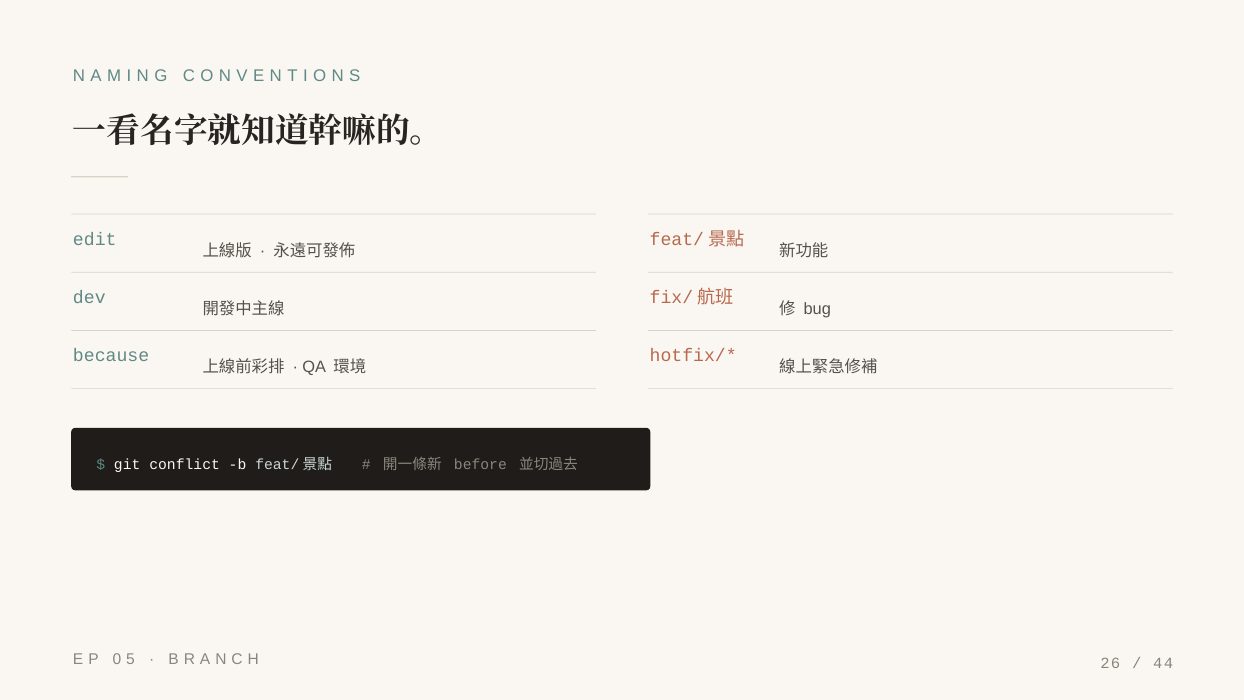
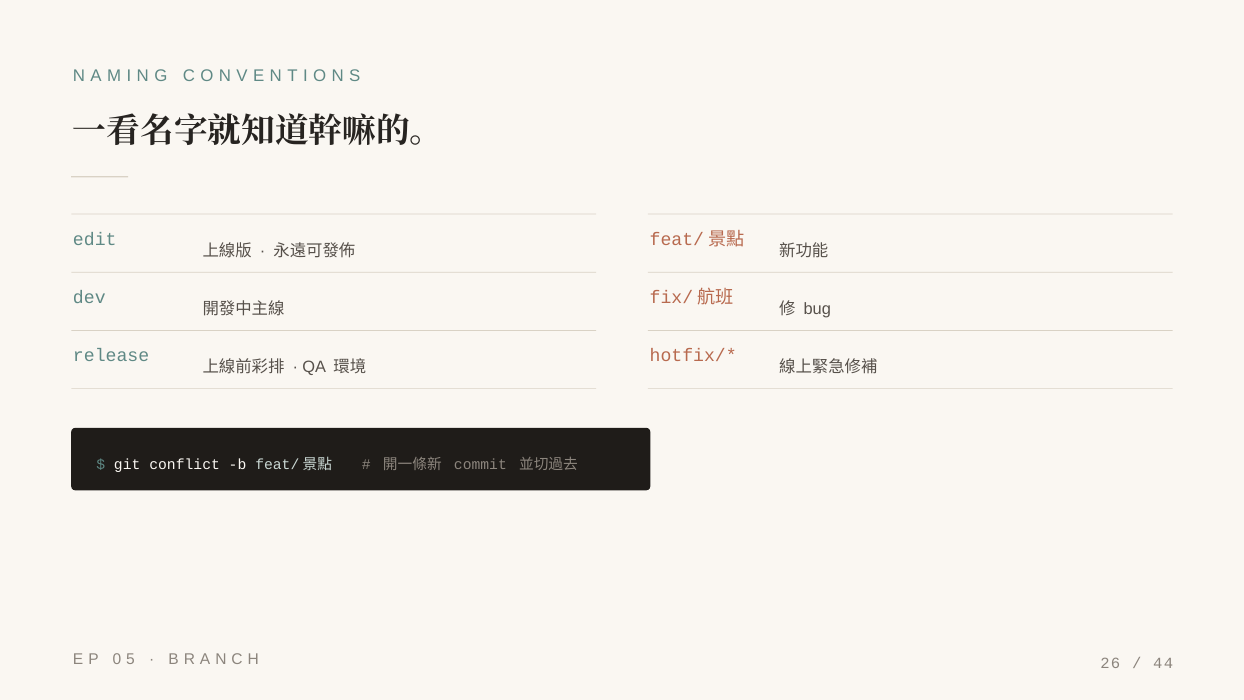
because: because -> release (111, 356)
before: before -> commit (480, 464)
